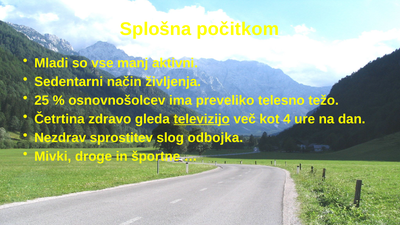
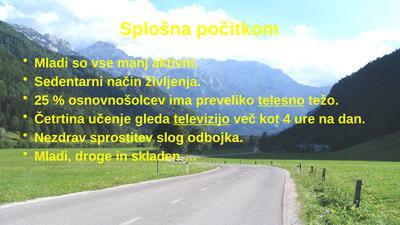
telesno underline: none -> present (281, 100)
zdravo: zdravo -> učenje (110, 119)
Mivki: Mivki -> Mladi (53, 156)
športne: športne -> skladen (156, 156)
